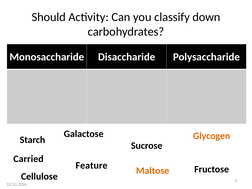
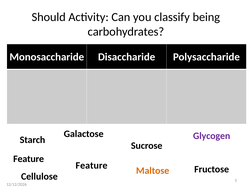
down: down -> being (206, 17)
Glycogen colour: orange -> purple (212, 136)
Carried: Carried -> Feature (29, 159)
